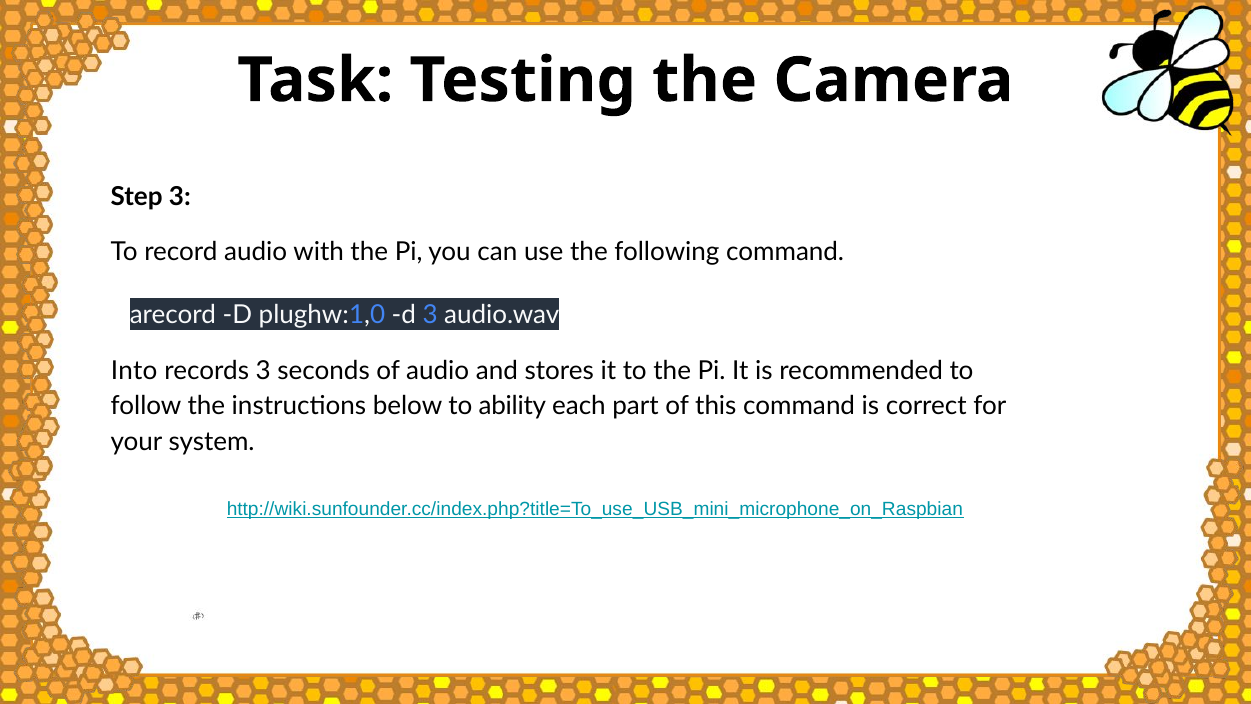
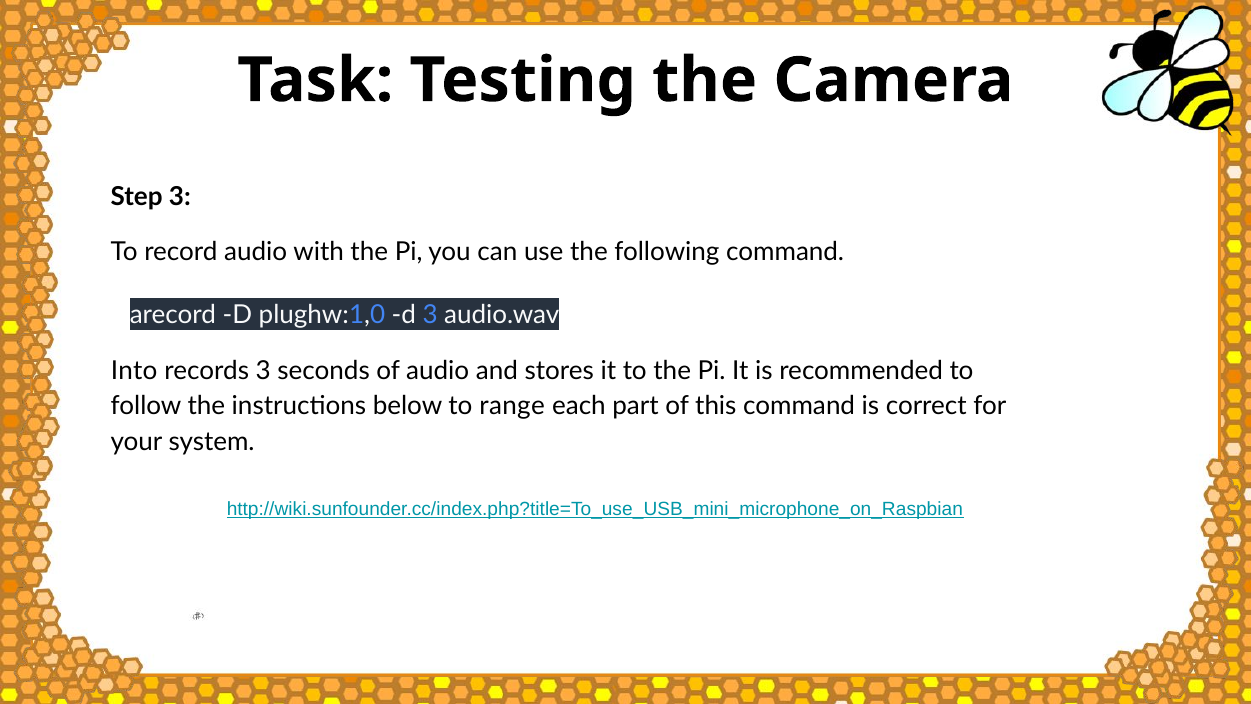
ability: ability -> range (512, 406)
